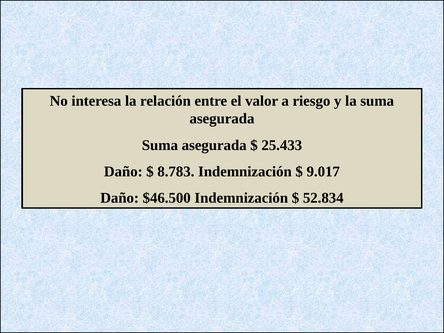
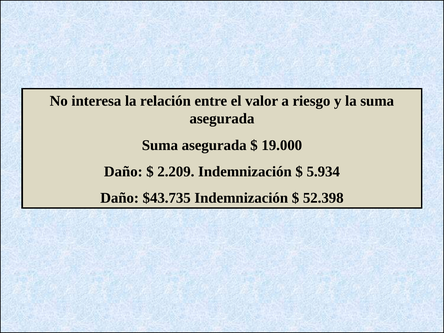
25.433: 25.433 -> 19.000 (282, 145)
8.783: 8.783 -> 2.209 (176, 172)
9.017: 9.017 -> 5.934 (323, 172)
$46.500: $46.500 -> $43.735 (167, 198)
52.834: 52.834 -> 52.398 (323, 198)
